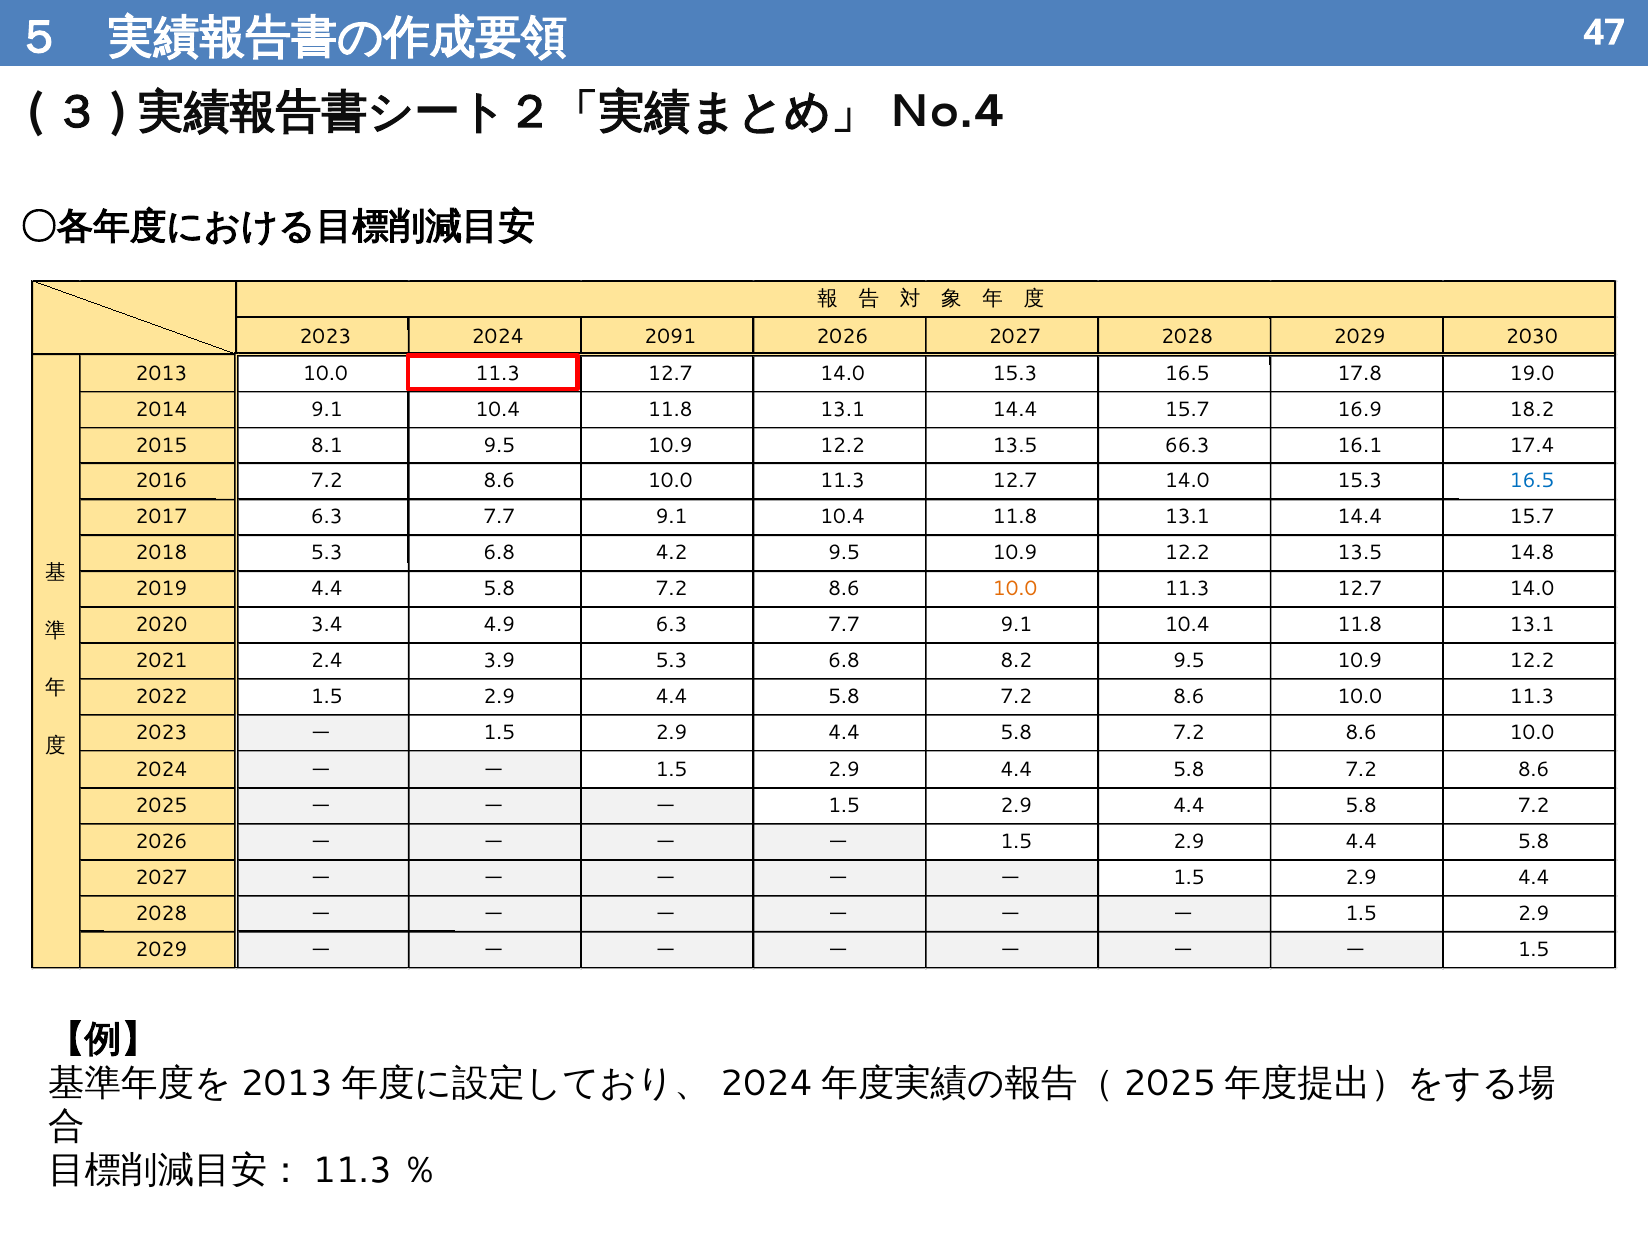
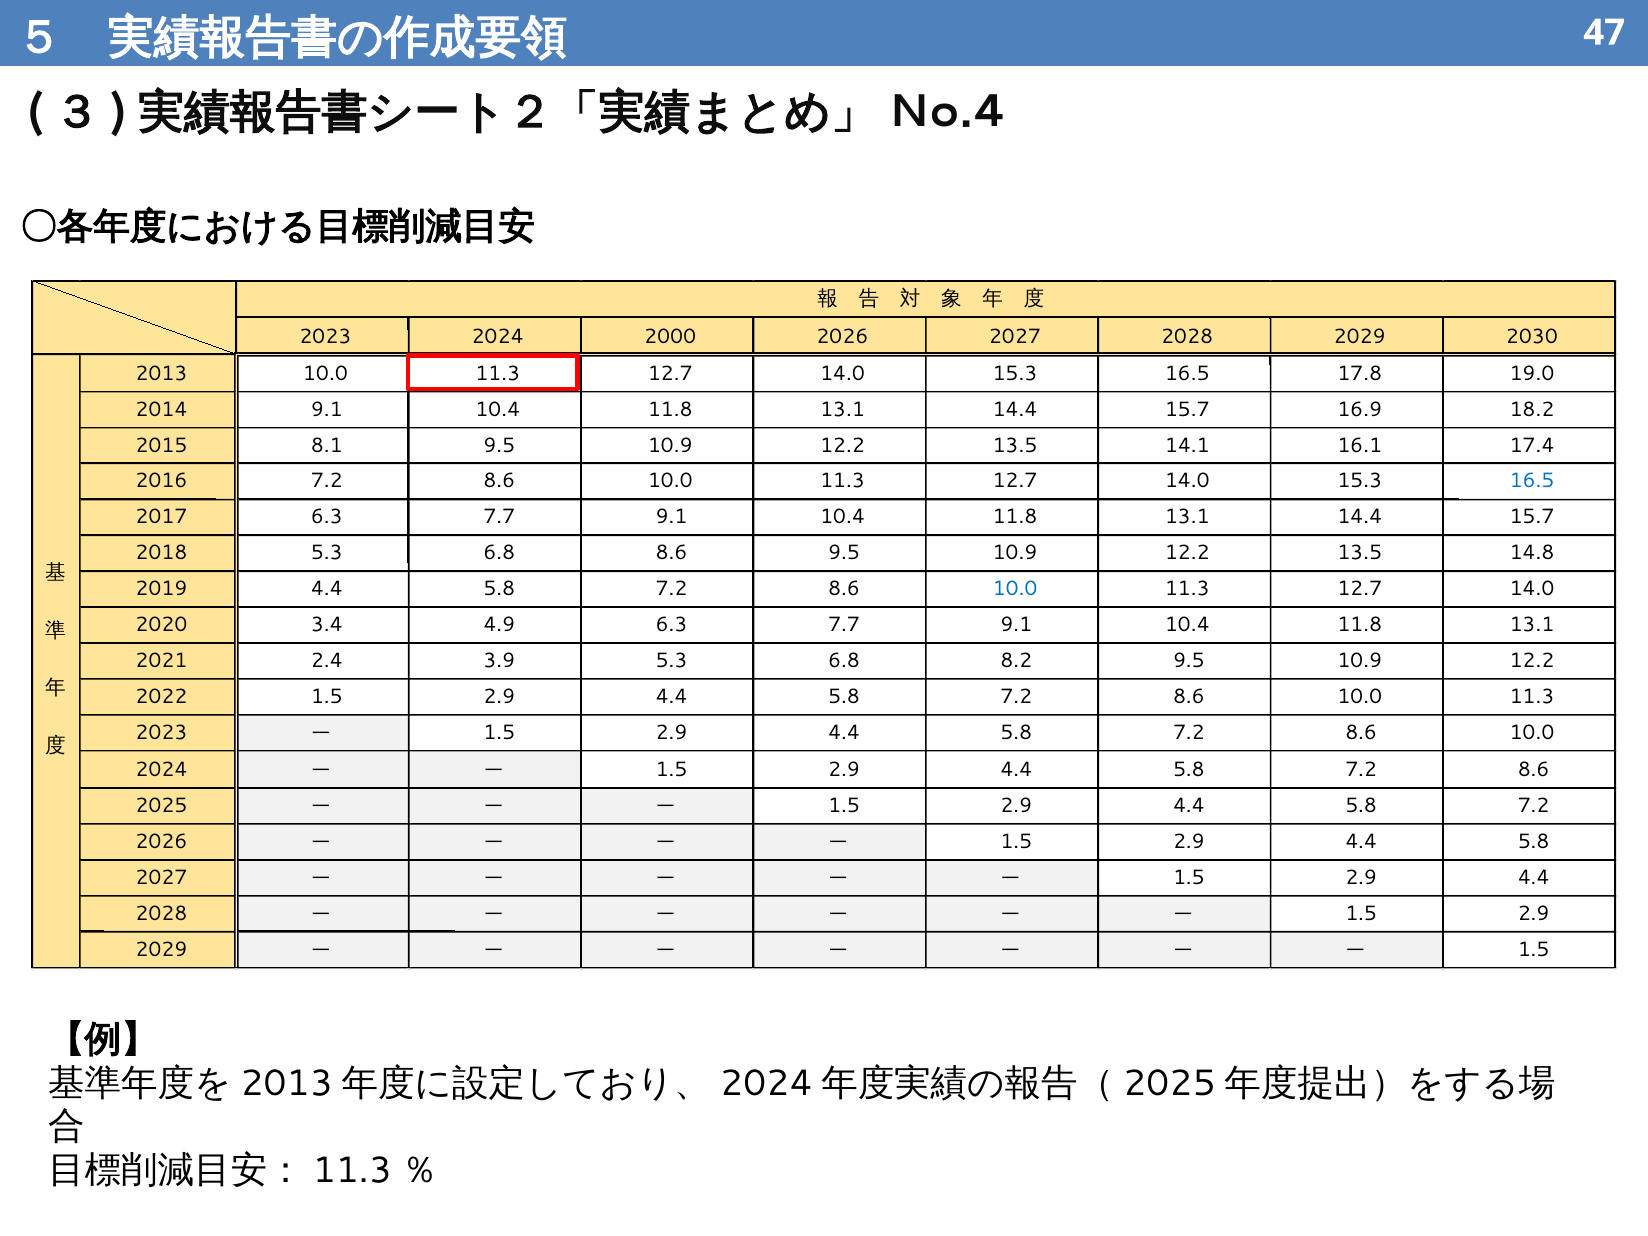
2091: 2091 -> 2000 (670, 336)
66.3: 66.3 -> 14.1 (1187, 445)
6.8 4.2: 4.2 -> 8.6 (672, 553)
10.0 colour: orange -> blue (1015, 589)
